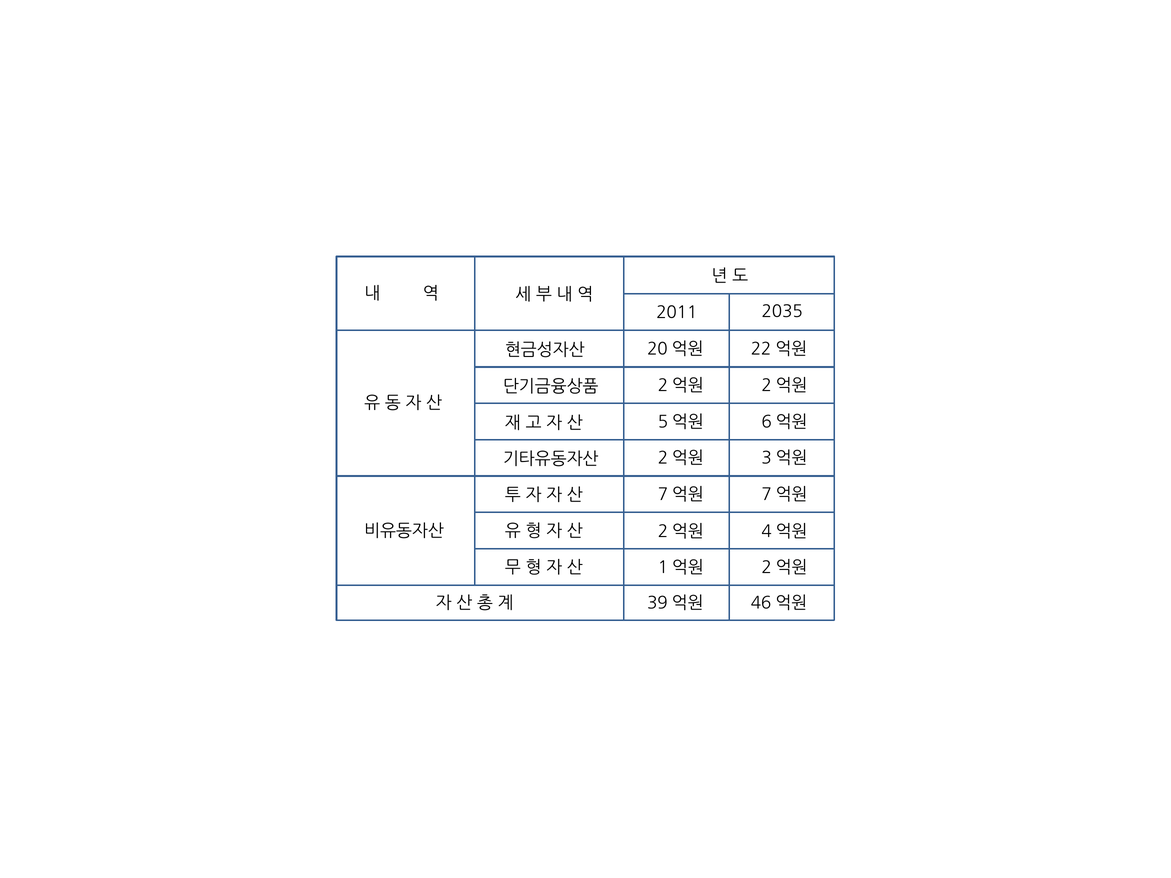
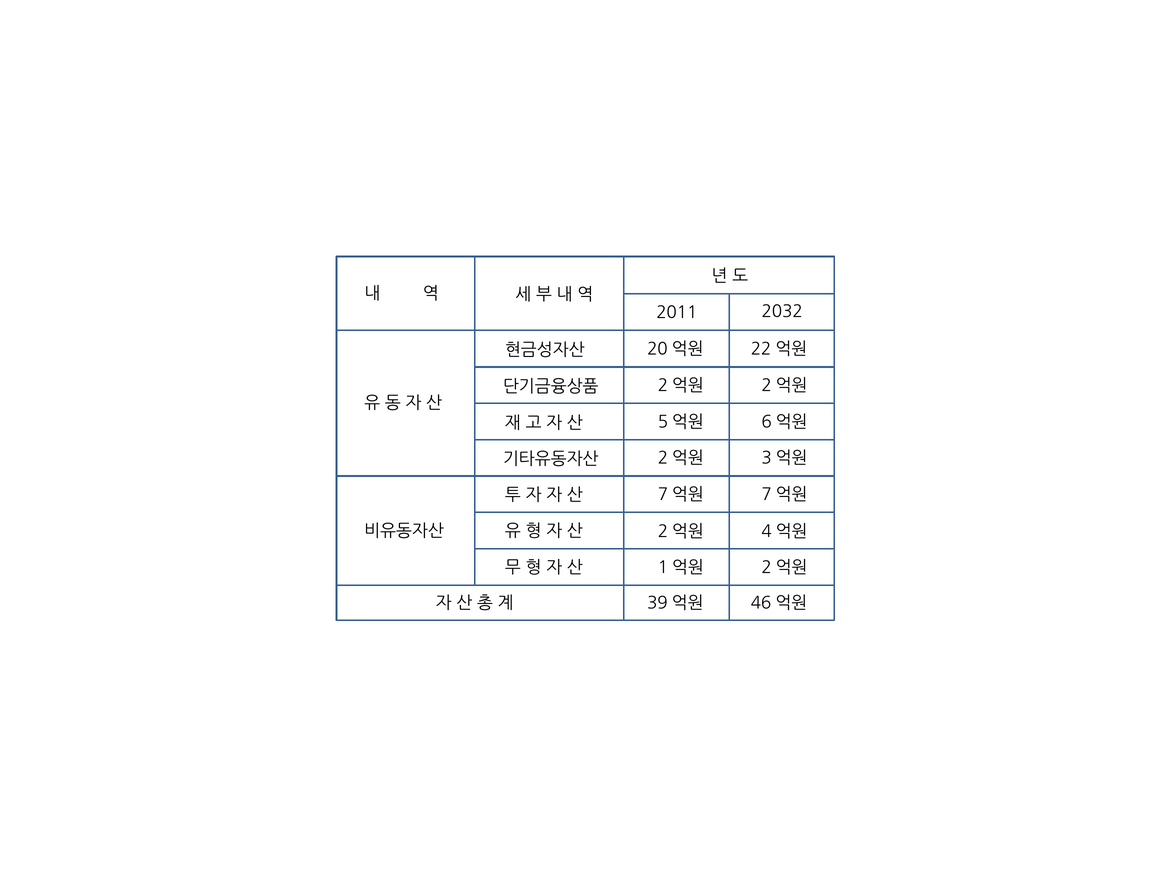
2035: 2035 -> 2032 (782, 312)
